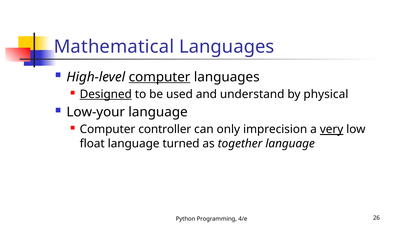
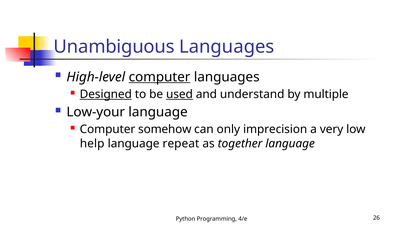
Mathematical: Mathematical -> Unambiguous (114, 47)
used underline: none -> present (179, 95)
physical: physical -> multiple (326, 95)
controller: controller -> somehow (165, 130)
very underline: present -> none (332, 130)
float: float -> help (92, 144)
turned: turned -> repeat (181, 144)
